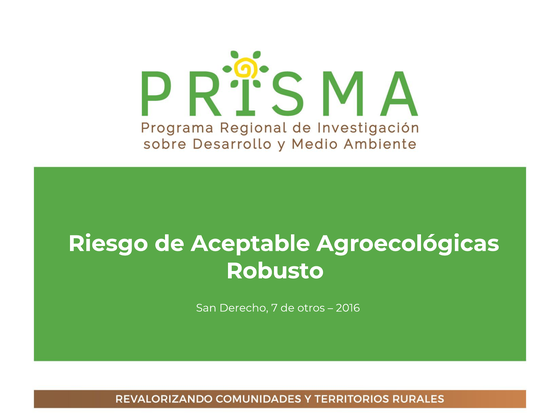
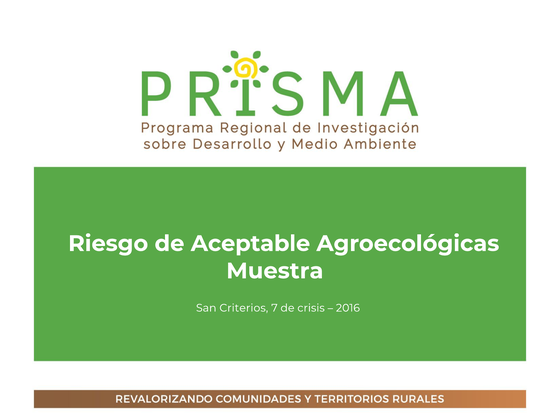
Robusto: Robusto -> Muestra (275, 271)
Derecho: Derecho -> Criterios (244, 308)
otros: otros -> crisis (311, 308)
